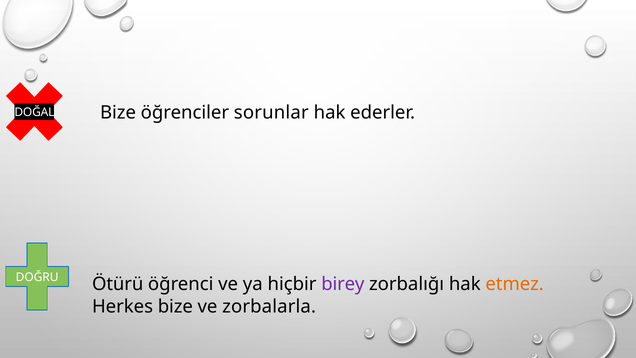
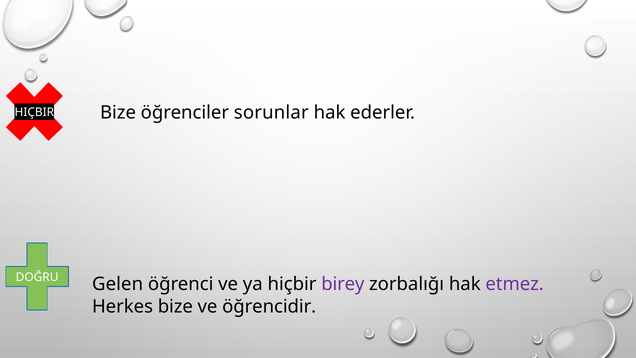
DOĞAL: DOĞAL -> HIÇBIR (34, 112)
Ötürü: Ötürü -> Gelen (118, 284)
etmez colour: orange -> purple (515, 284)
zorbalarla: zorbalarla -> öğrencidir (269, 306)
